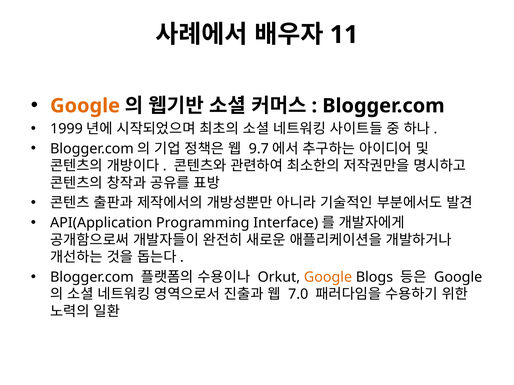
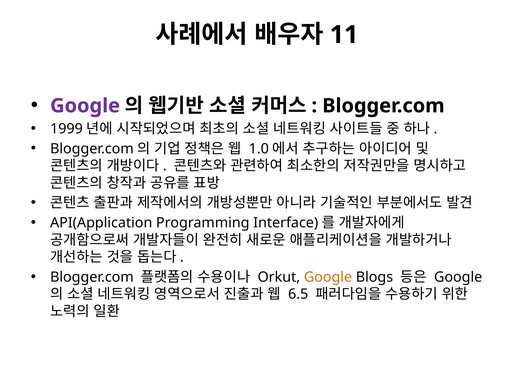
Google colour: orange -> purple (85, 106)
9.7: 9.7 -> 1.0 (259, 149)
7.0: 7.0 -> 6.5 (298, 295)
